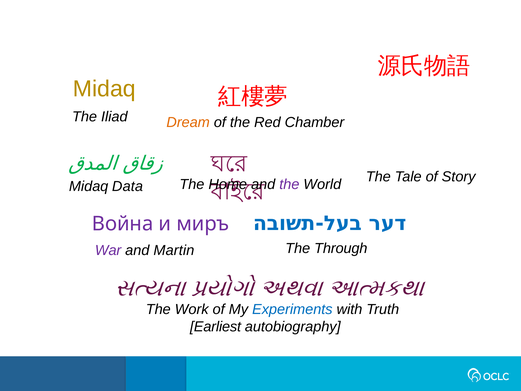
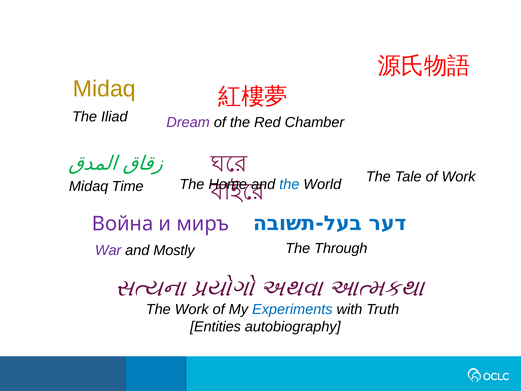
Dream colour: orange -> purple (188, 122)
of Story: Story -> Work (459, 177)
Data: Data -> Time (128, 186)
the colour: purple -> blue (289, 184)
Martin: Martin -> Mostly (174, 250)
Earliest: Earliest -> Entities (216, 327)
